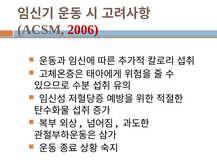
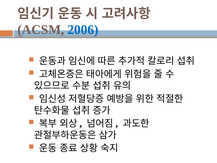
2006 colour: red -> blue (83, 30)
